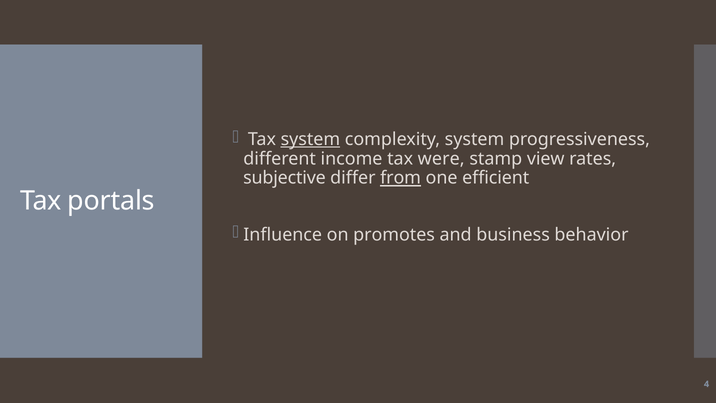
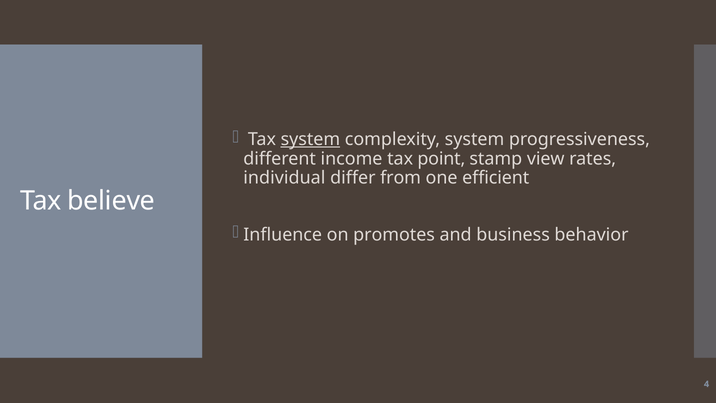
were: were -> point (441, 159)
subjective: subjective -> individual (284, 178)
from underline: present -> none (401, 178)
portals: portals -> believe (111, 201)
